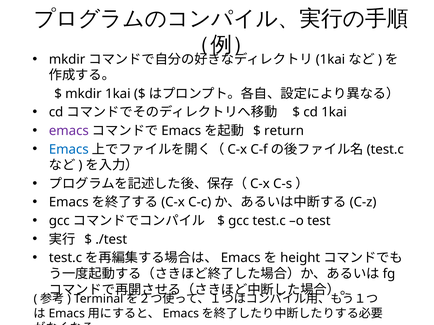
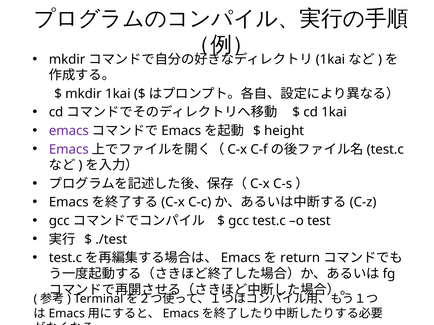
return: return -> height (284, 131)
Emacs colour: blue -> purple (69, 150)
height: height -> return (300, 258)
